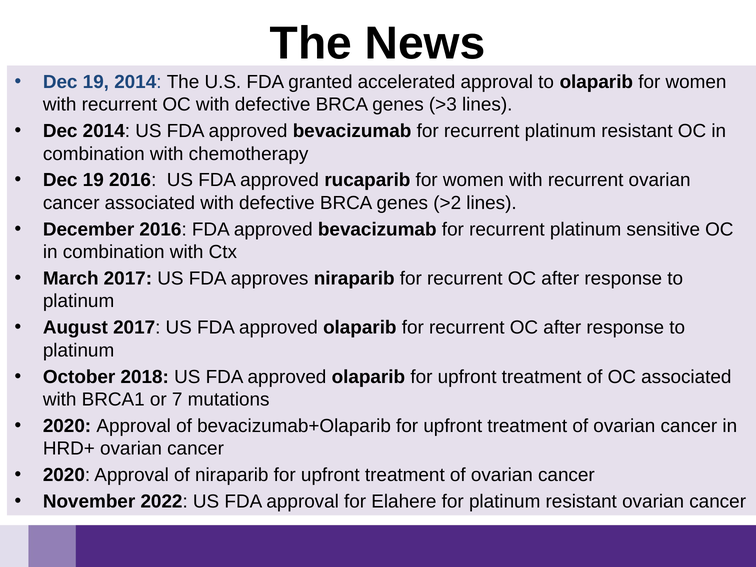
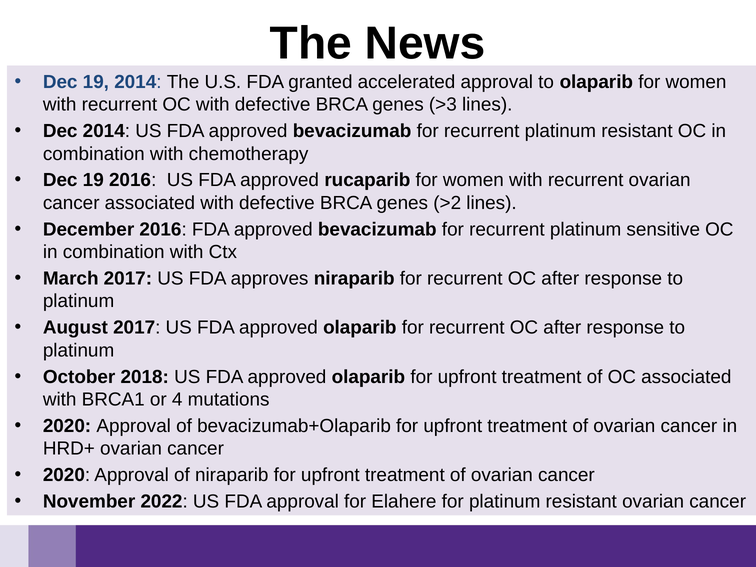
7: 7 -> 4 (177, 399)
